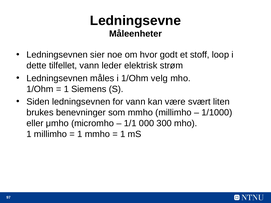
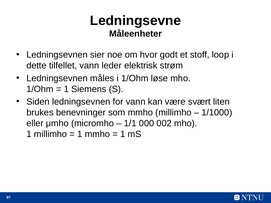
velg: velg -> løse (159, 78)
300: 300 -> 002 (164, 123)
